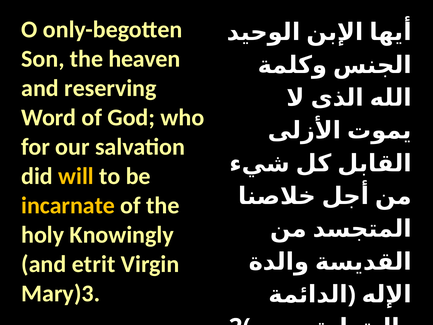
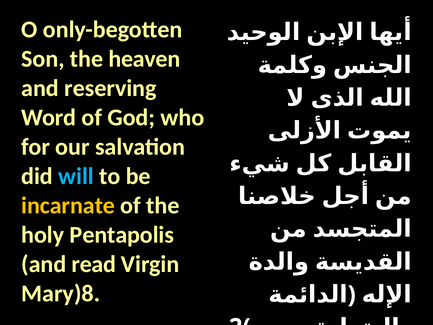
will colour: yellow -> light blue (76, 176)
Knowingly: Knowingly -> Pentapolis (122, 235)
etrit: etrit -> read (94, 264)
Mary)3: Mary)3 -> Mary)8 (61, 293)
